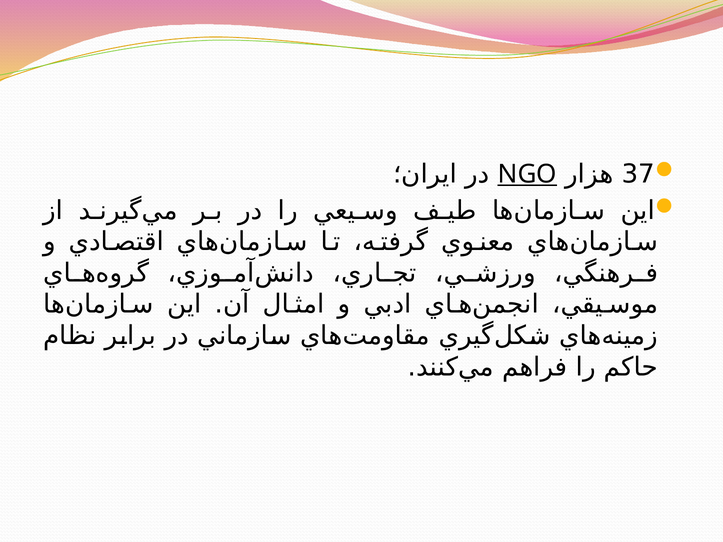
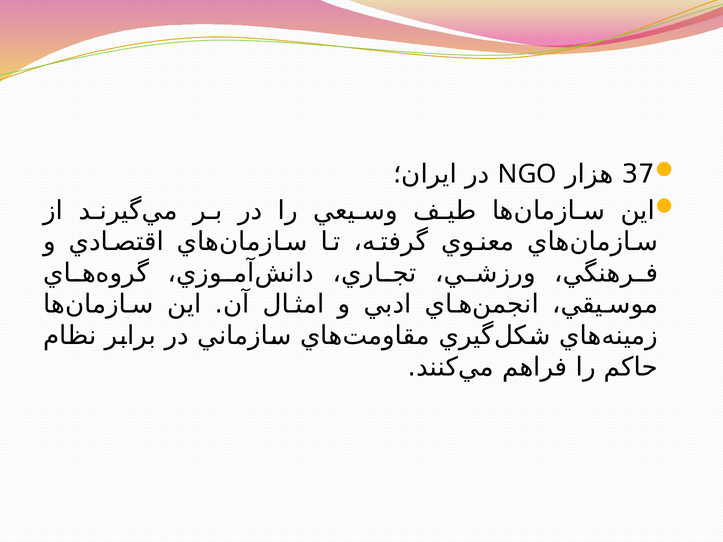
NGO underline: present -> none (527, 174)
